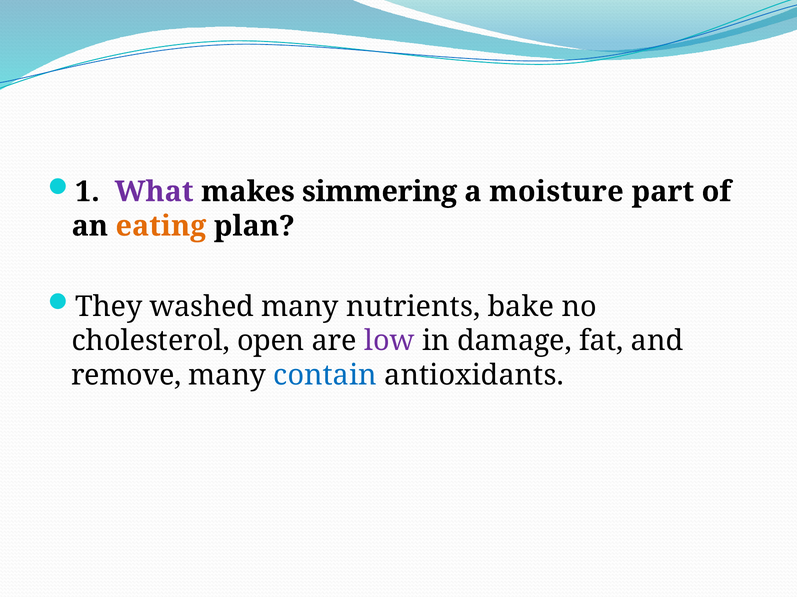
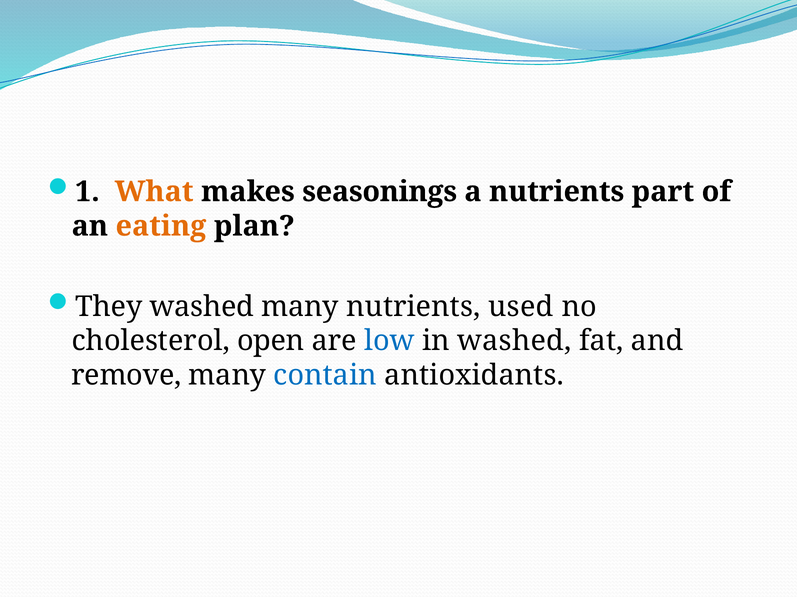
What colour: purple -> orange (154, 192)
simmering: simmering -> seasonings (380, 192)
a moisture: moisture -> nutrients (557, 192)
bake: bake -> used (521, 307)
low colour: purple -> blue (389, 341)
in damage: damage -> washed (514, 341)
